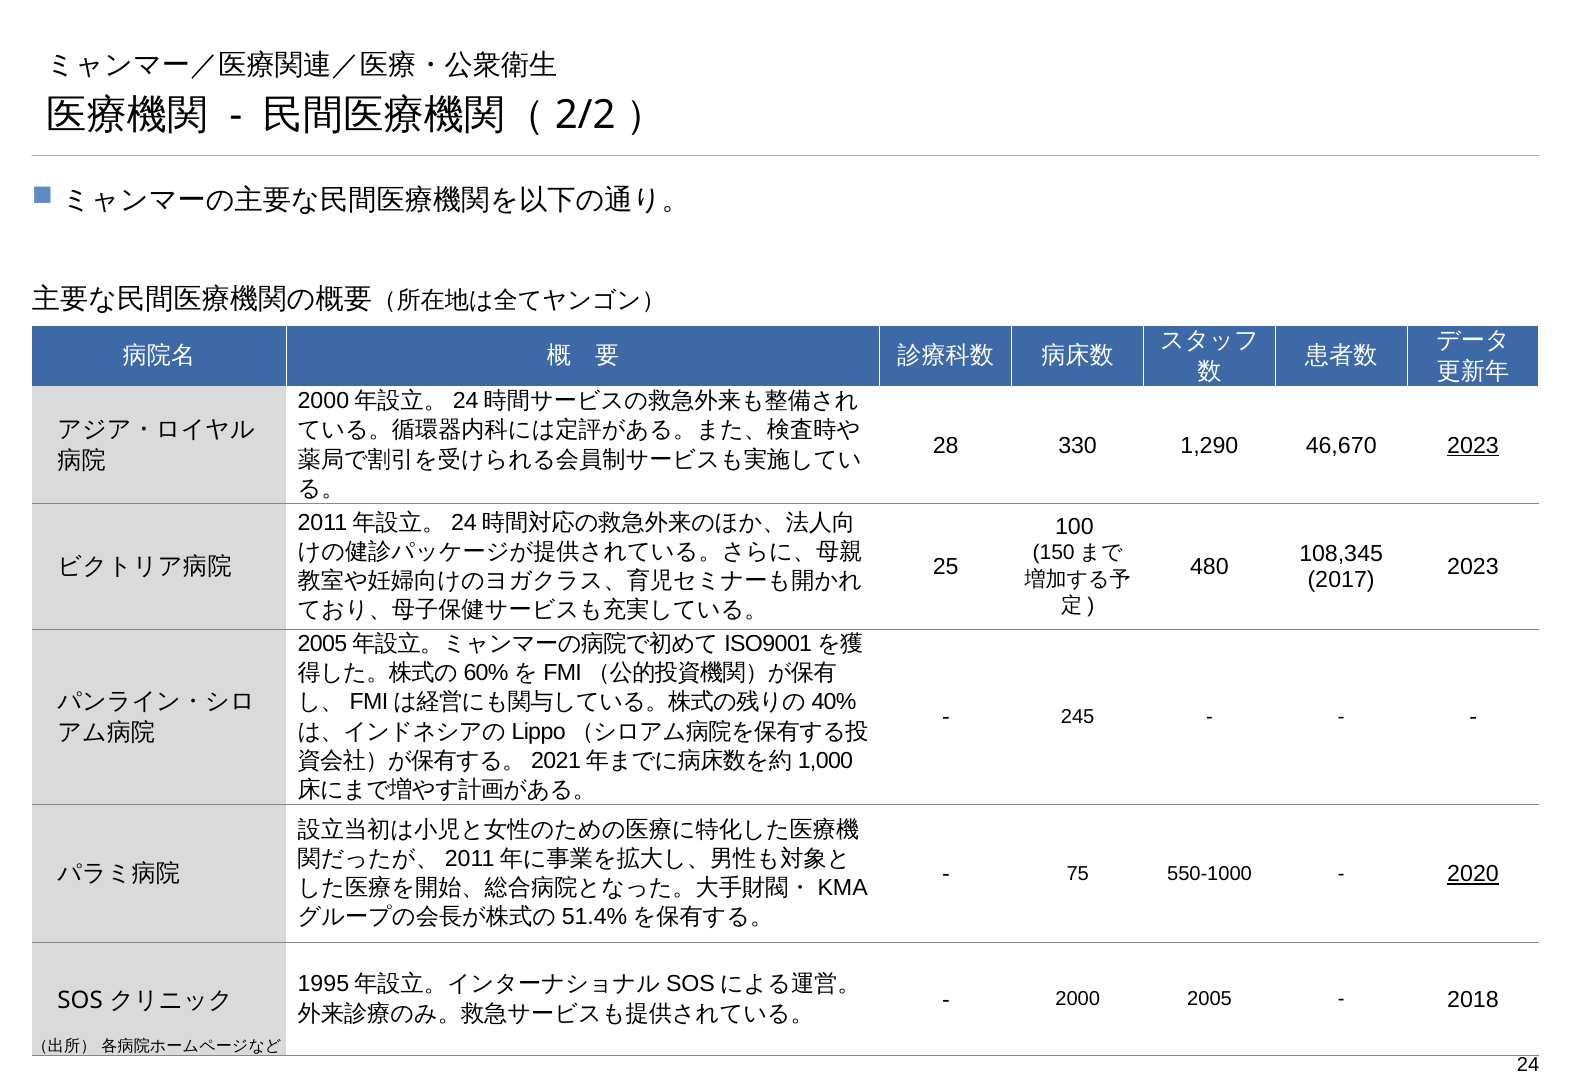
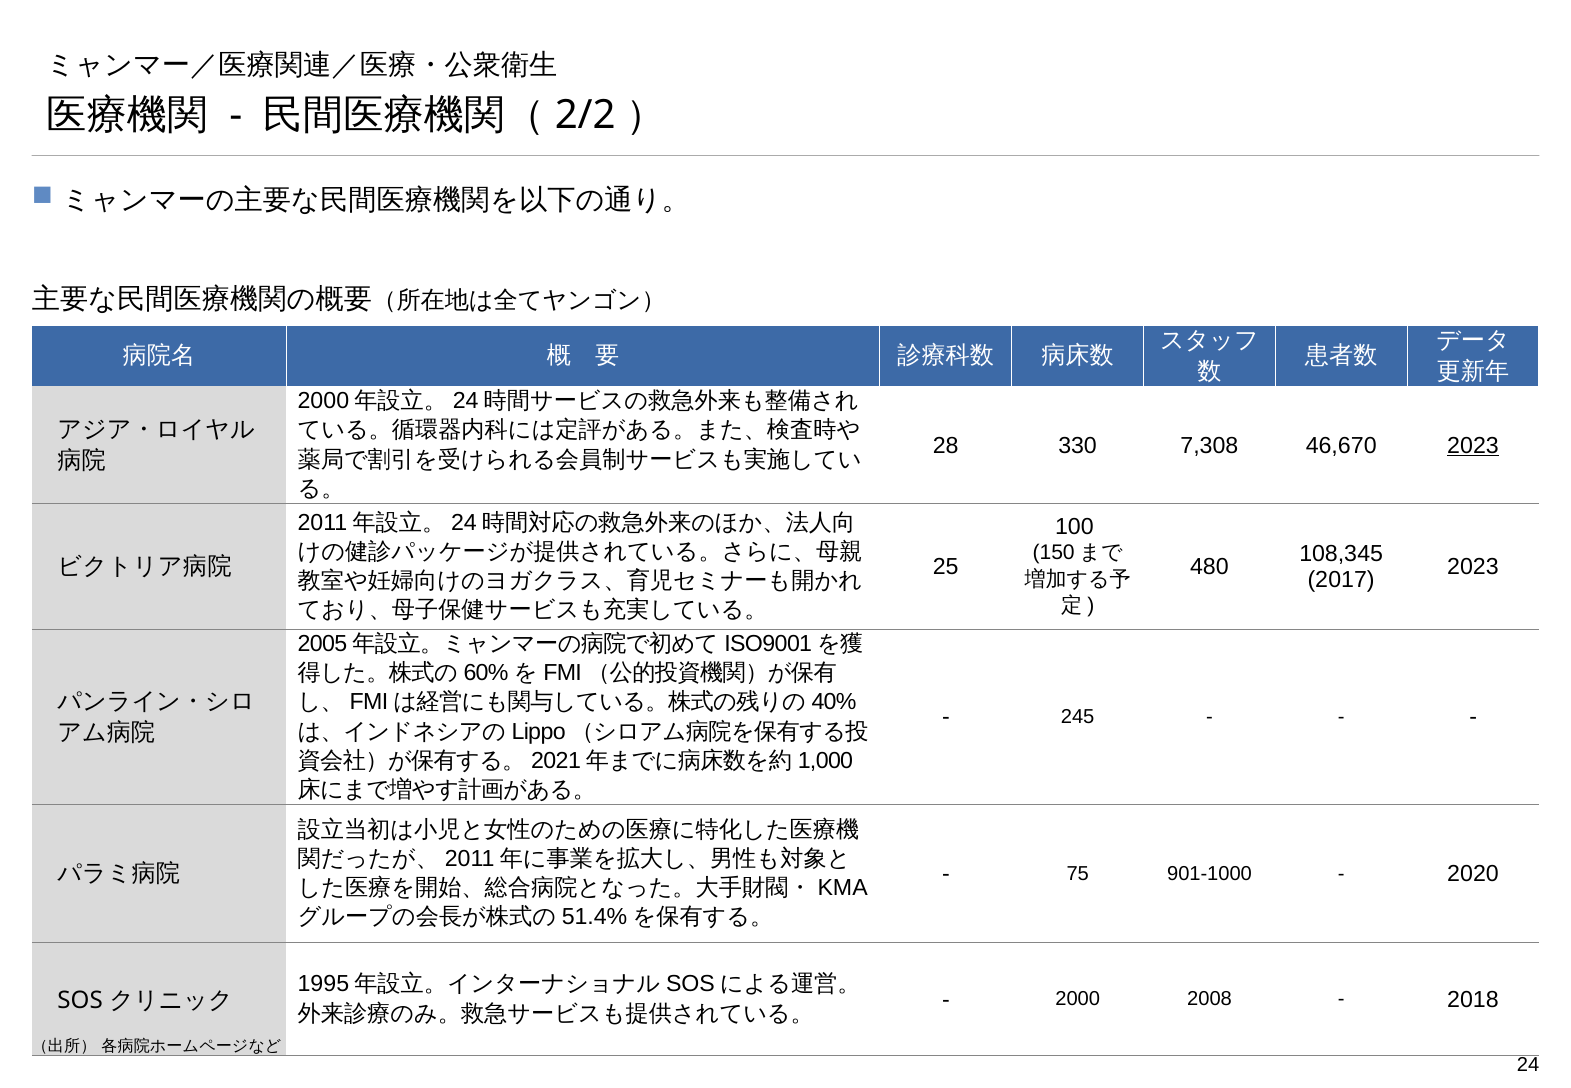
1,290: 1,290 -> 7,308 (1209, 445)
550-1000: 550-1000 -> 901-1000 (1210, 873)
2020 underline: present -> none (1473, 874)
2005: 2005 -> 2008 (1210, 999)
